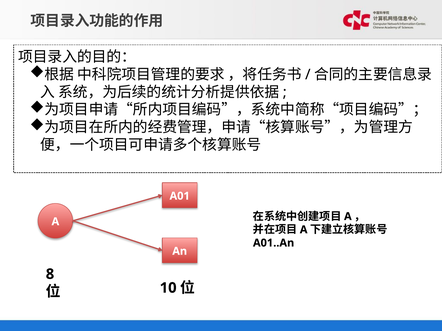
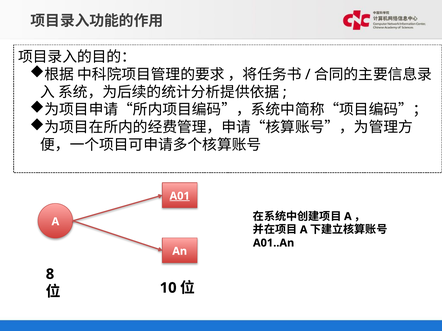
A01 underline: none -> present (180, 196)
